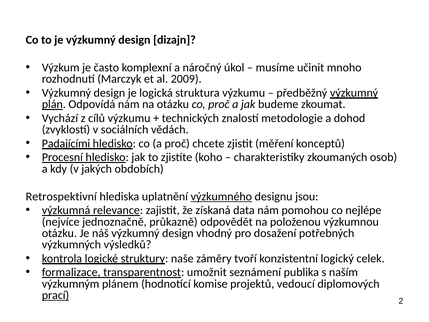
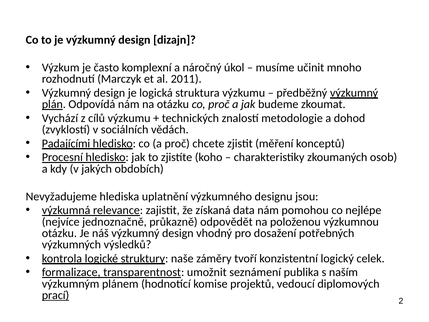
2009: 2009 -> 2011 (186, 79)
Retrospektivní: Retrospektivní -> Nevyžadujeme (61, 196)
výzkumného underline: present -> none (221, 196)
